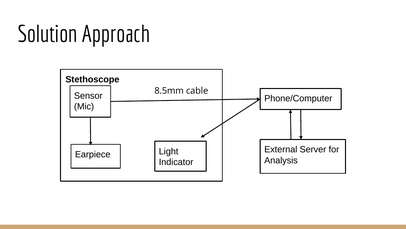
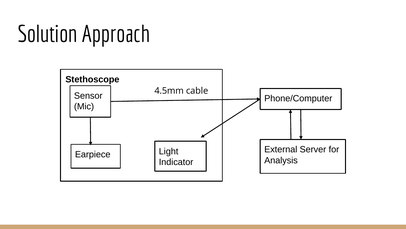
8.5mm: 8.5mm -> 4.5mm (169, 91)
